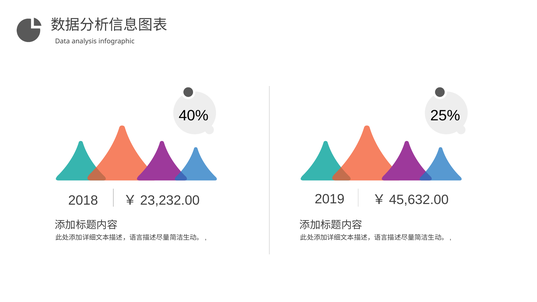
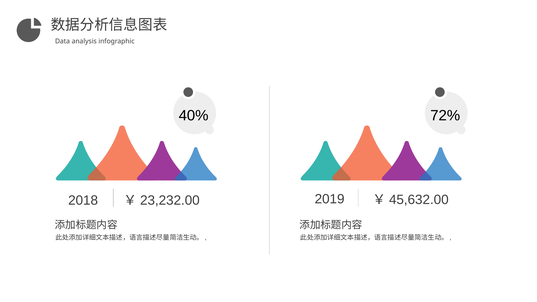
25%: 25% -> 72% (445, 116)
